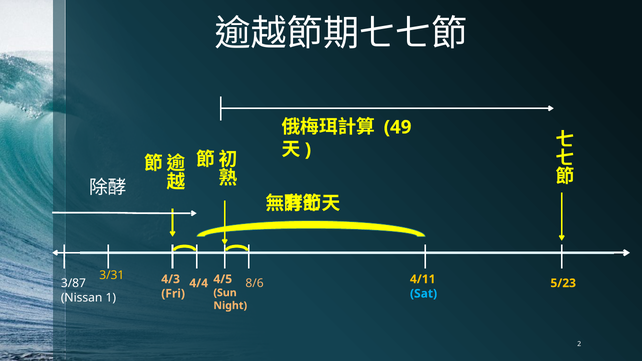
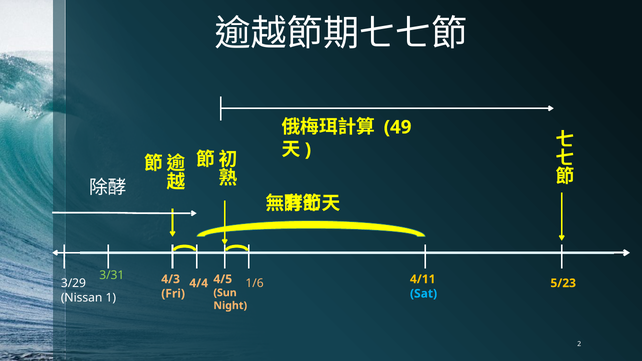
3/31 colour: yellow -> light green (112, 275)
3/87: 3/87 -> 3/29 (73, 283)
8/6: 8/6 -> 1/6 (255, 283)
